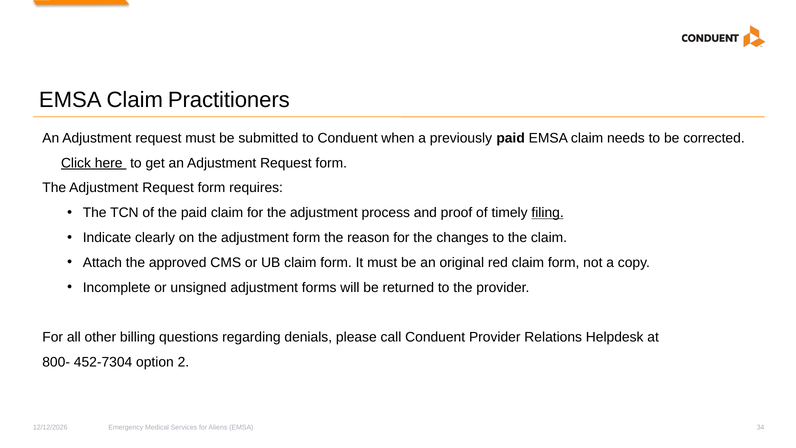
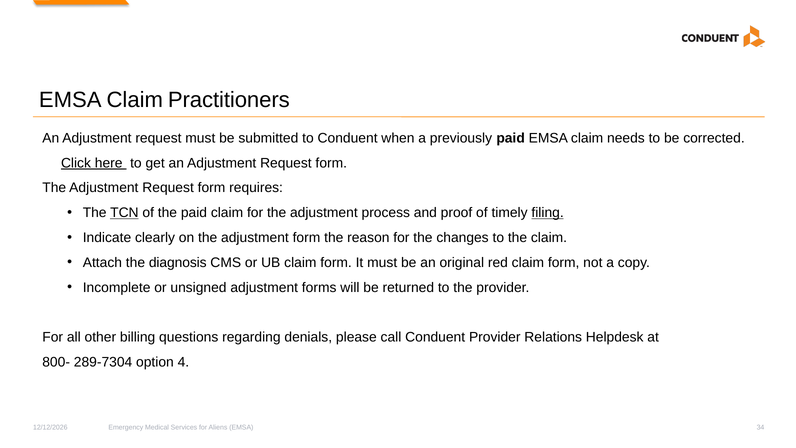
TCN underline: none -> present (124, 213)
approved: approved -> diagnosis (178, 262)
452-7304: 452-7304 -> 289-7304 (103, 362)
2: 2 -> 4 (183, 362)
